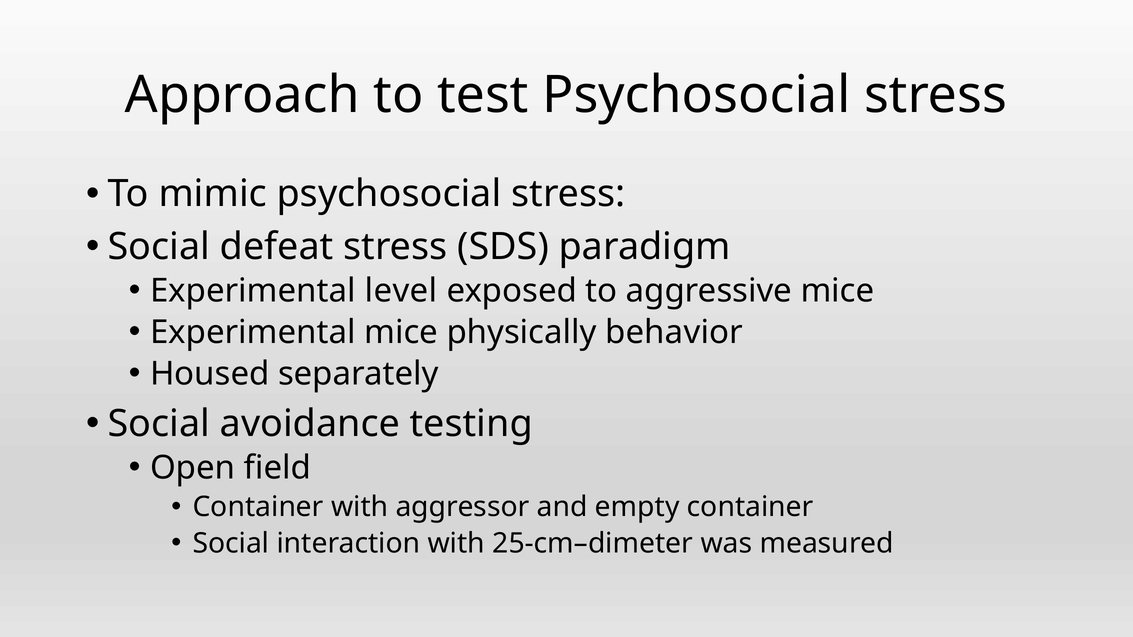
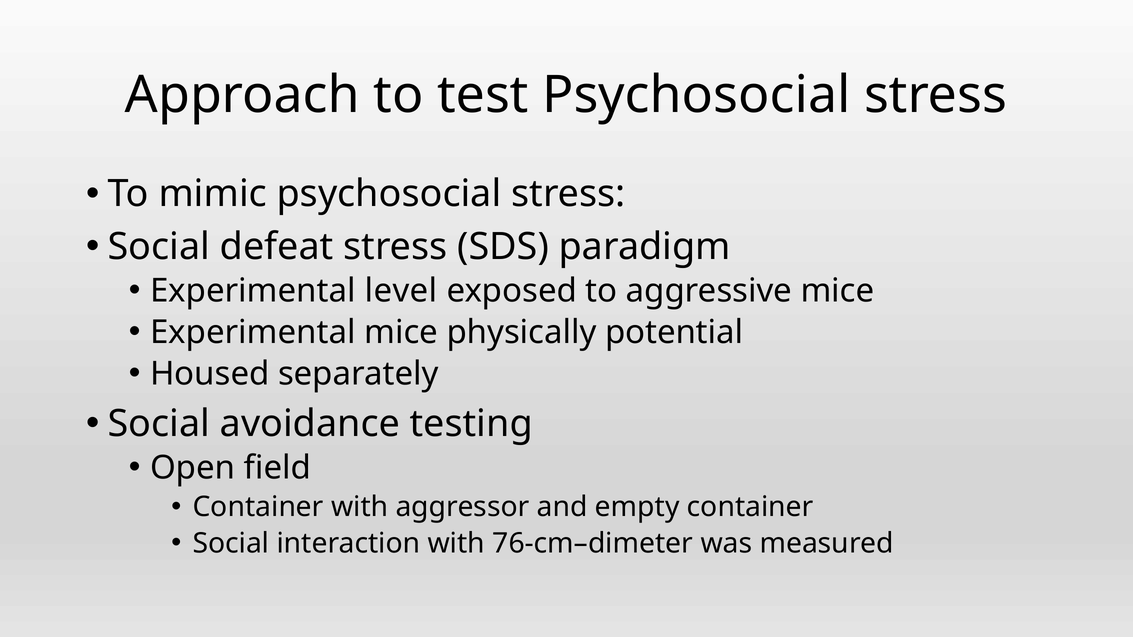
behavior: behavior -> potential (674, 332)
25-cm–dimeter: 25-cm–dimeter -> 76-cm–dimeter (593, 544)
